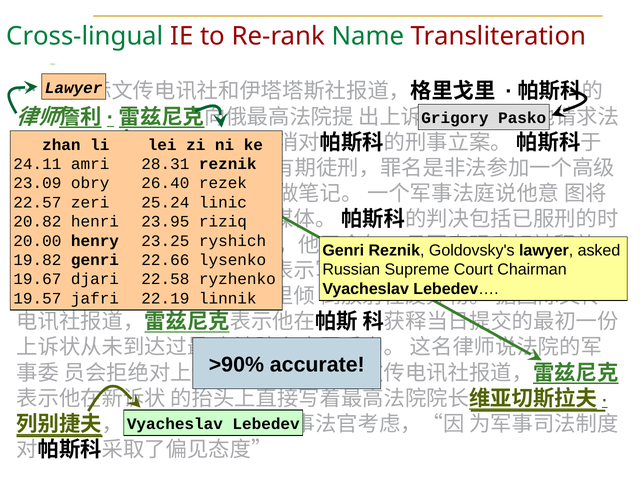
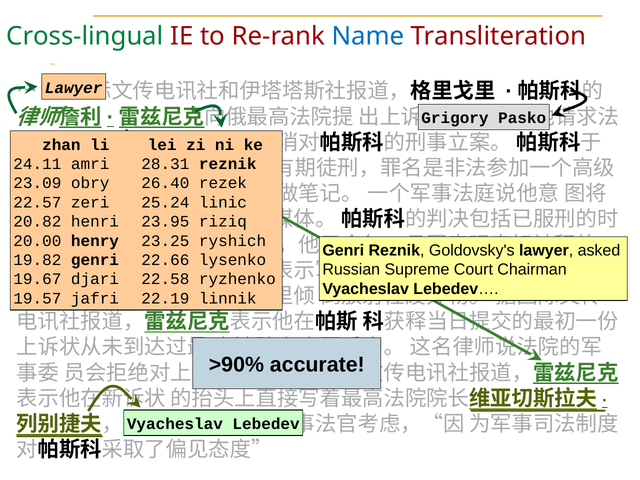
Name colour: green -> blue (368, 36)
